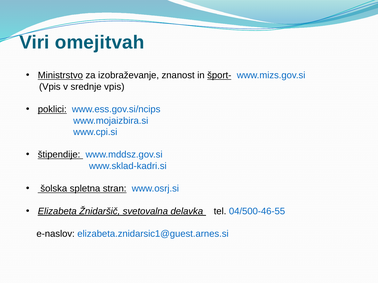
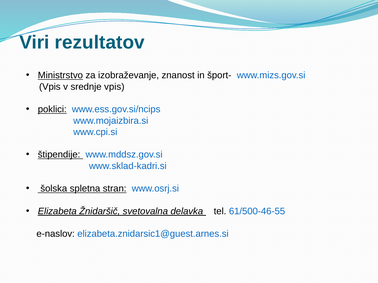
omejitvah: omejitvah -> rezultatov (100, 42)
šport- underline: present -> none (219, 76)
04/500-46-55: 04/500-46-55 -> 61/500-46-55 (257, 212)
